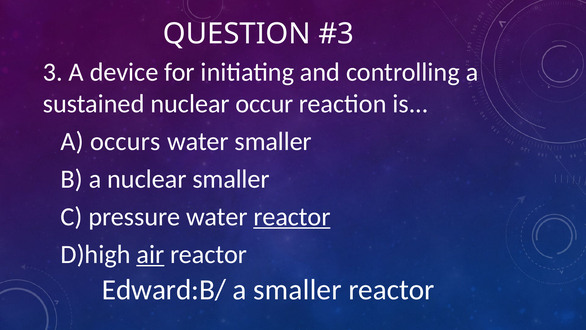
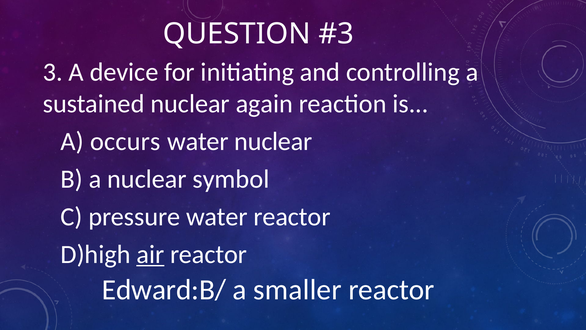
occur: occur -> again (264, 104)
water smaller: smaller -> nuclear (273, 141)
nuclear smaller: smaller -> symbol (231, 179)
reactor underline: present -> none (292, 216)
